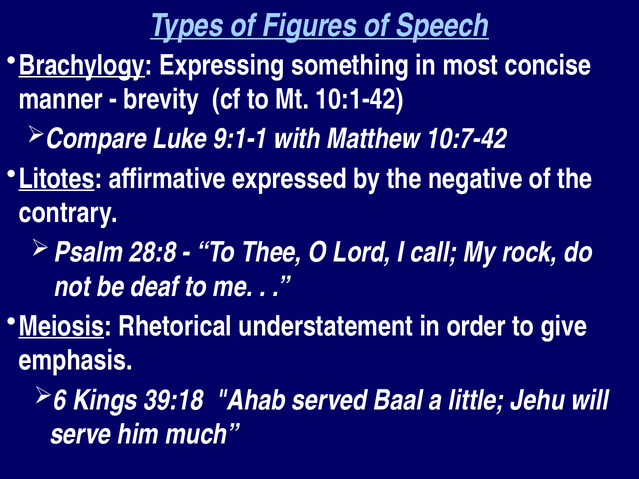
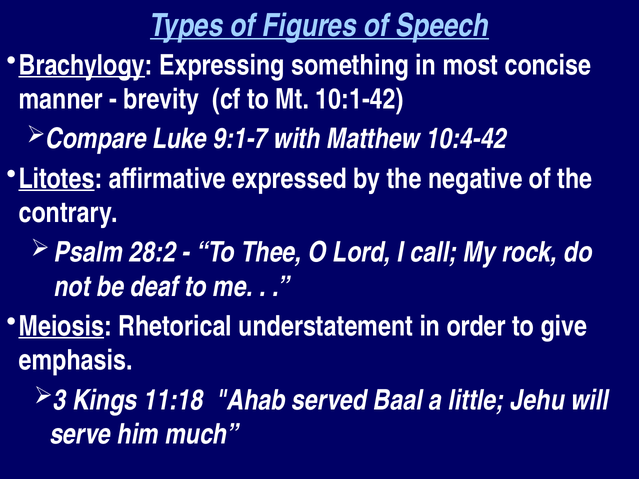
9:1-1: 9:1-1 -> 9:1-7 (240, 139)
10:7-42: 10:7-42 -> 10:4-42 (466, 139)
28:8: 28:8 -> 28:2 (153, 253)
6: 6 -> 3 (60, 400)
39:18: 39:18 -> 11:18 (174, 400)
